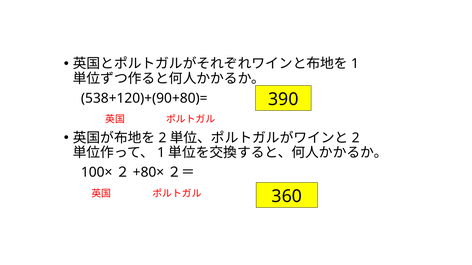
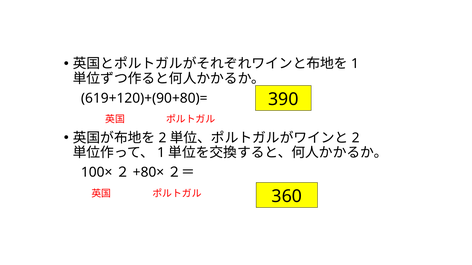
538+120)+(90+80)=: 538+120)+(90+80)= -> 619+120)+(90+80)= (144, 98)
